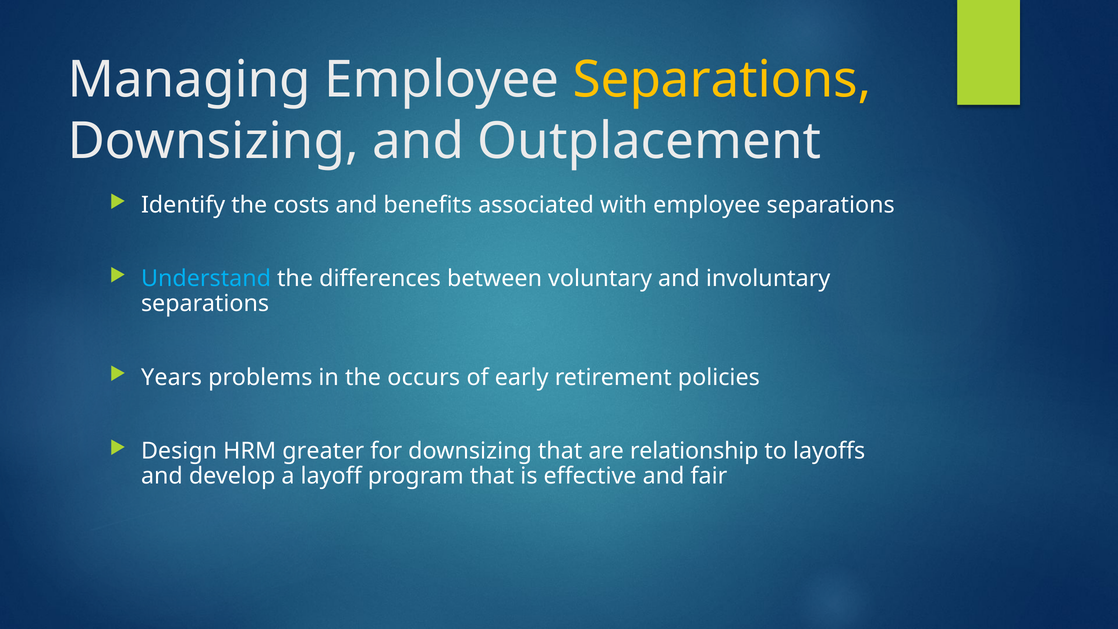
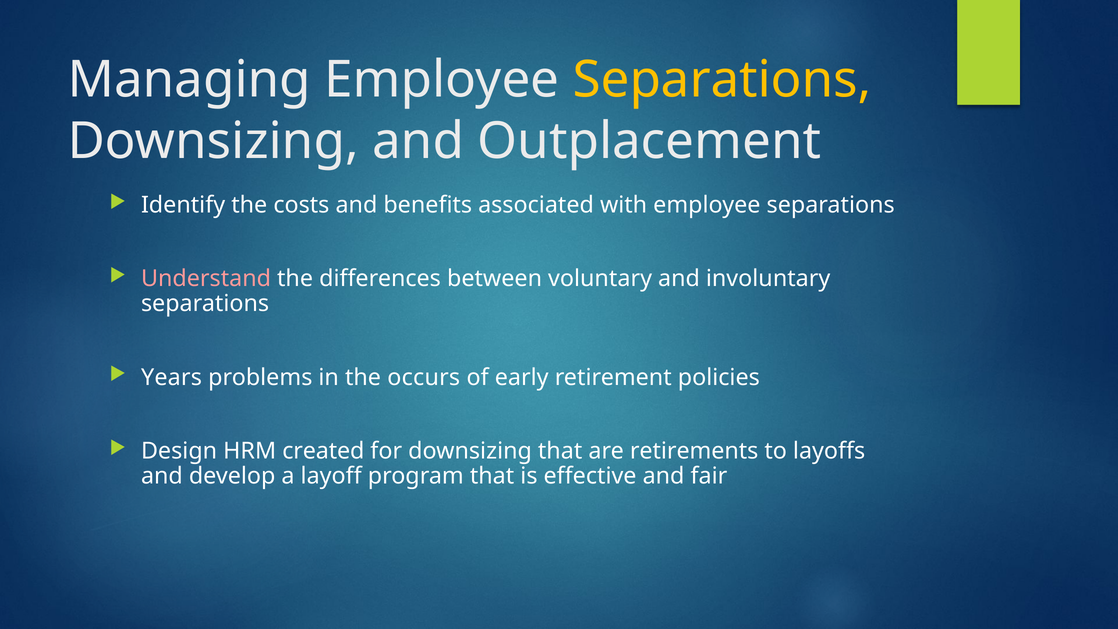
Understand colour: light blue -> pink (206, 279)
greater: greater -> created (323, 451)
relationship: relationship -> retirements (694, 451)
